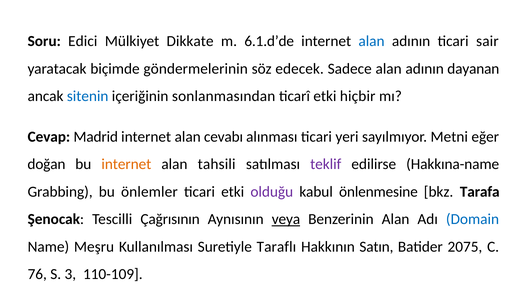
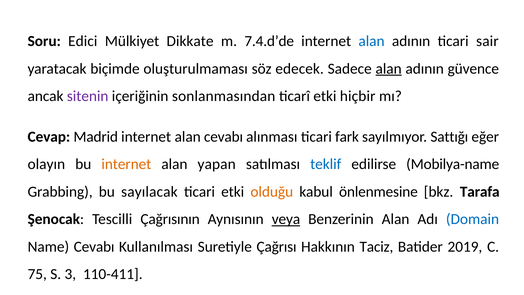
6.1.d’de: 6.1.d’de -> 7.4.d’de (269, 41)
göndermelerinin: göndermelerinin -> oluşturulmaması (196, 69)
alan underline: none -> present (389, 69)
dayanan: dayanan -> güvence (473, 69)
sitenin colour: blue -> purple (88, 96)
yeri: yeri -> fark (347, 137)
Metni: Metni -> Sattığı (449, 137)
doğan: doğan -> olayın (46, 164)
tahsili: tahsili -> yapan (217, 164)
teklif colour: purple -> blue (326, 164)
Hakkına-name: Hakkına-name -> Mobilya-name (453, 164)
önlemler: önlemler -> sayılacak (149, 192)
olduğu colour: purple -> orange (272, 192)
Name Meşru: Meşru -> Cevabı (94, 246)
Taraflı: Taraflı -> Çağrısı (277, 246)
Satın: Satın -> Taciz (376, 246)
2075: 2075 -> 2019 (465, 246)
76: 76 -> 75 (37, 274)
110-109: 110-109 -> 110-411 (113, 274)
